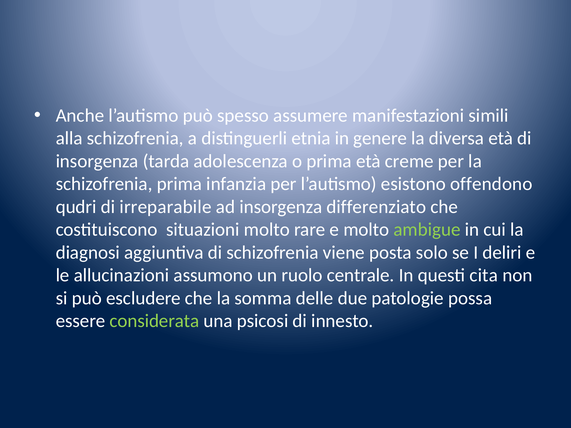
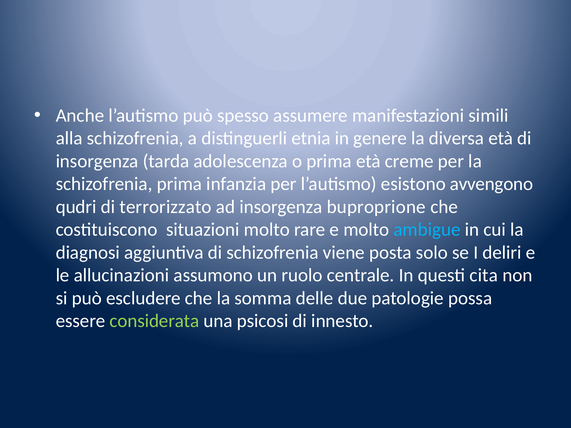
offendono: offendono -> avvengono (491, 184)
irreparabile: irreparabile -> terrorizzato (166, 207)
differenziato: differenziato -> buproprione (376, 207)
ambigue colour: light green -> light blue (427, 230)
